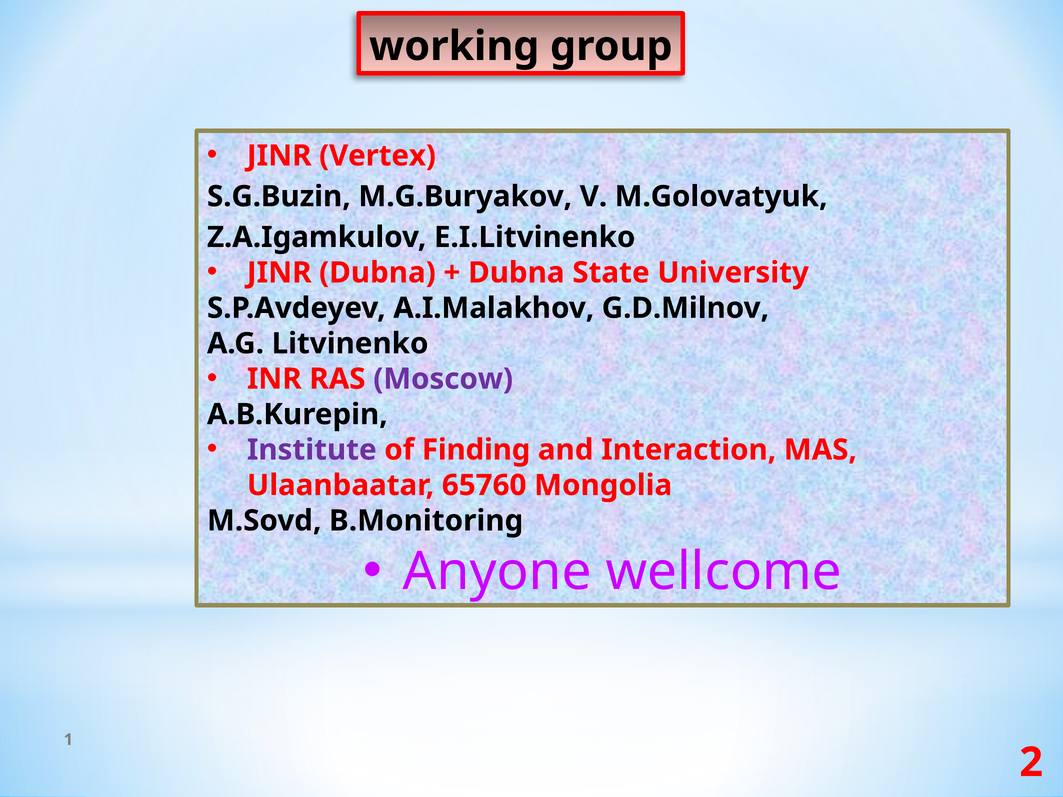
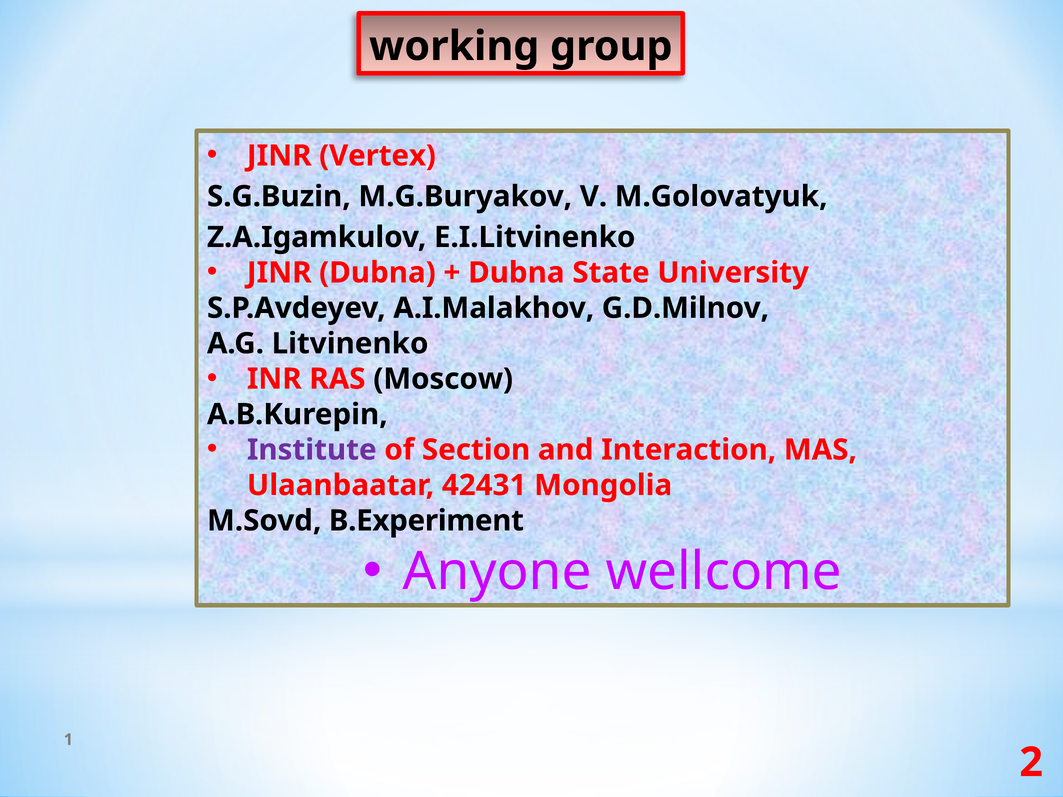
Moscow colour: purple -> black (443, 379)
Finding: Finding -> Section (476, 450)
65760: 65760 -> 42431 (484, 485)
B.Monitoring: B.Monitoring -> B.Experiment (426, 521)
